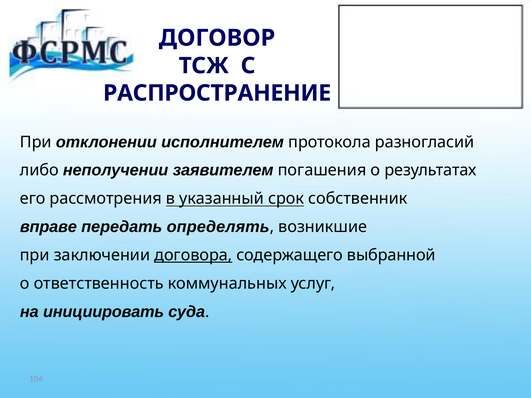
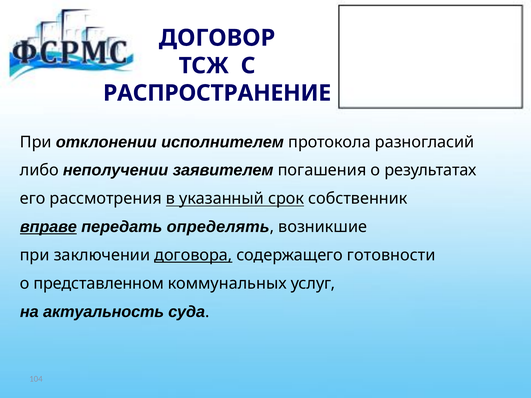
вправе underline: none -> present (48, 227)
выбранной: выбранной -> готовности (391, 255)
ответственность: ответственность -> представленном (99, 284)
инициировать: инициировать -> актуальность (104, 312)
